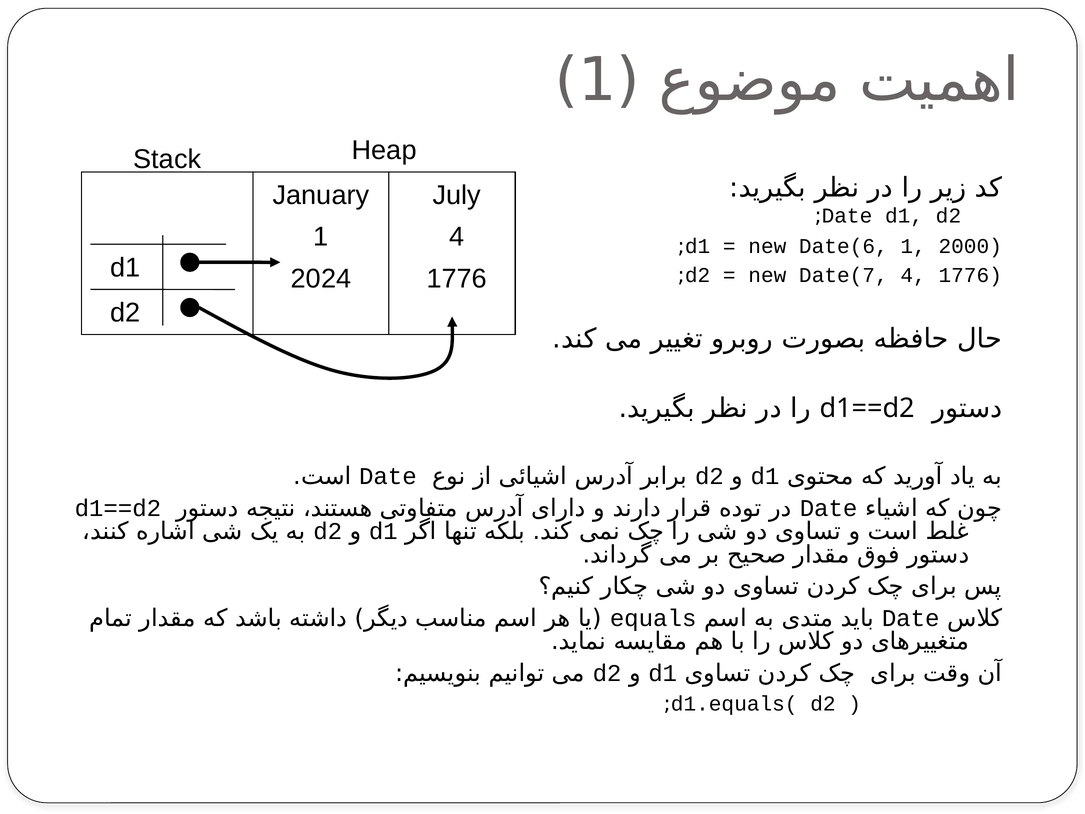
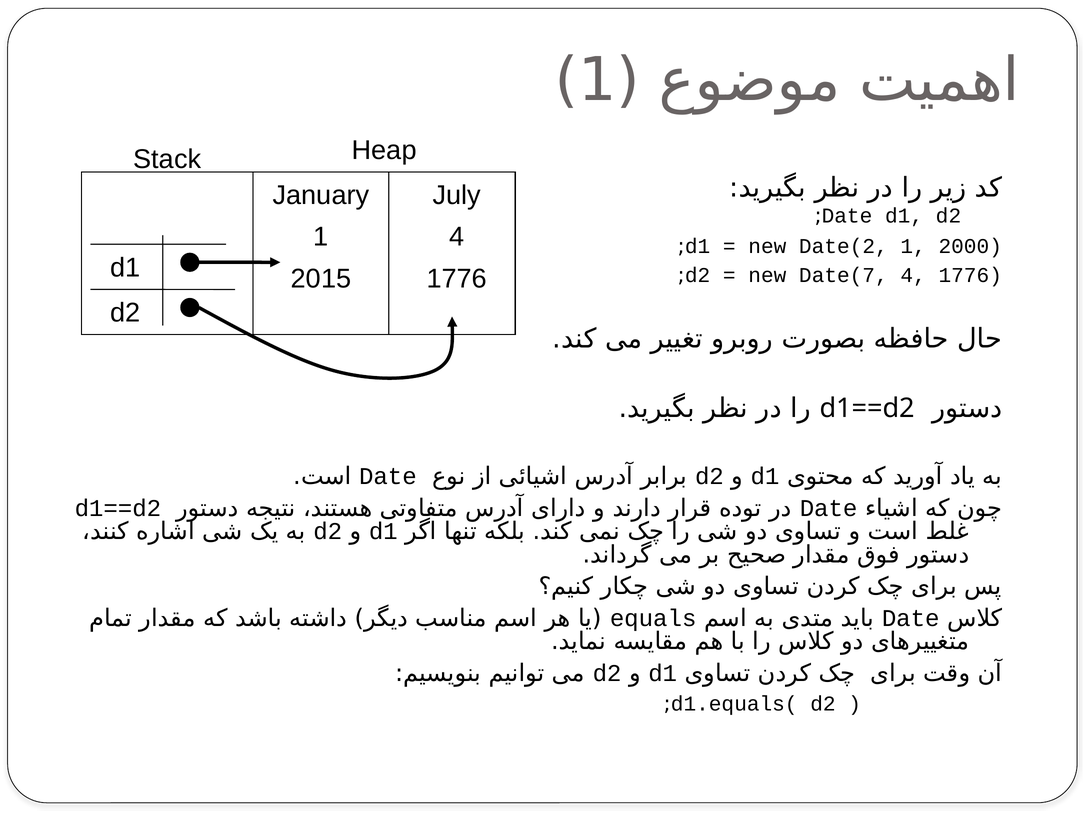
Date(6: Date(6 -> Date(2 (843, 246)
2024: 2024 -> 2015 (321, 278)
